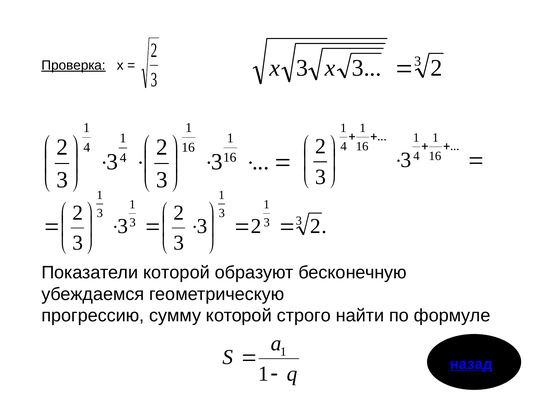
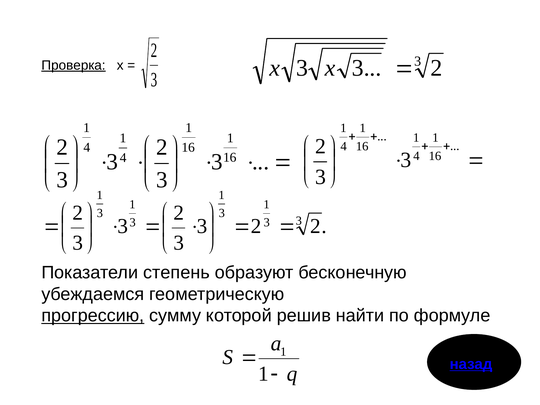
Показатели которой: которой -> степень (177, 273)
прогрессию underline: none -> present (93, 316)
строго: строго -> решив (304, 316)
